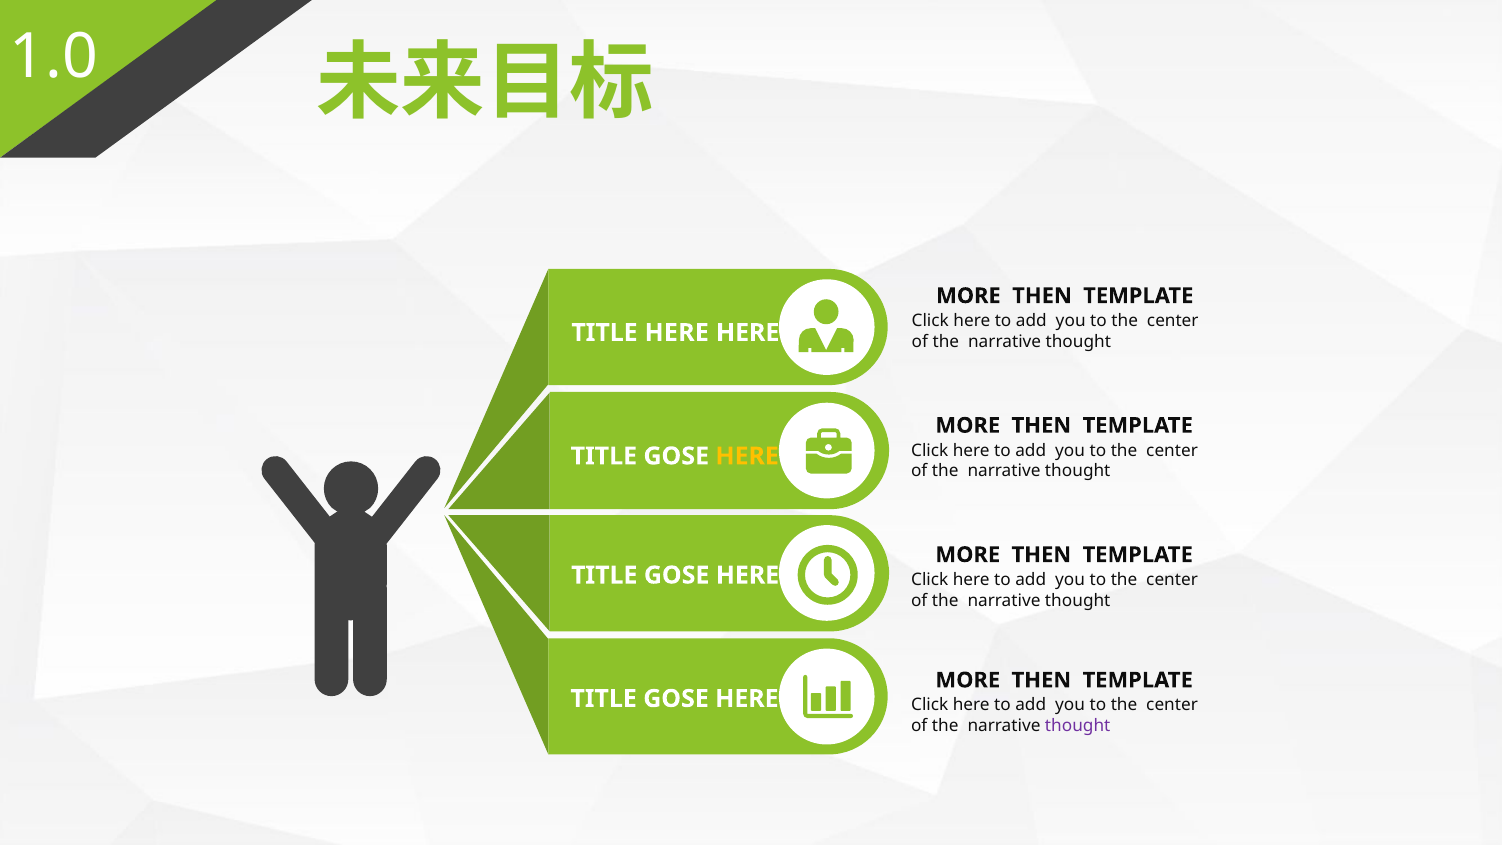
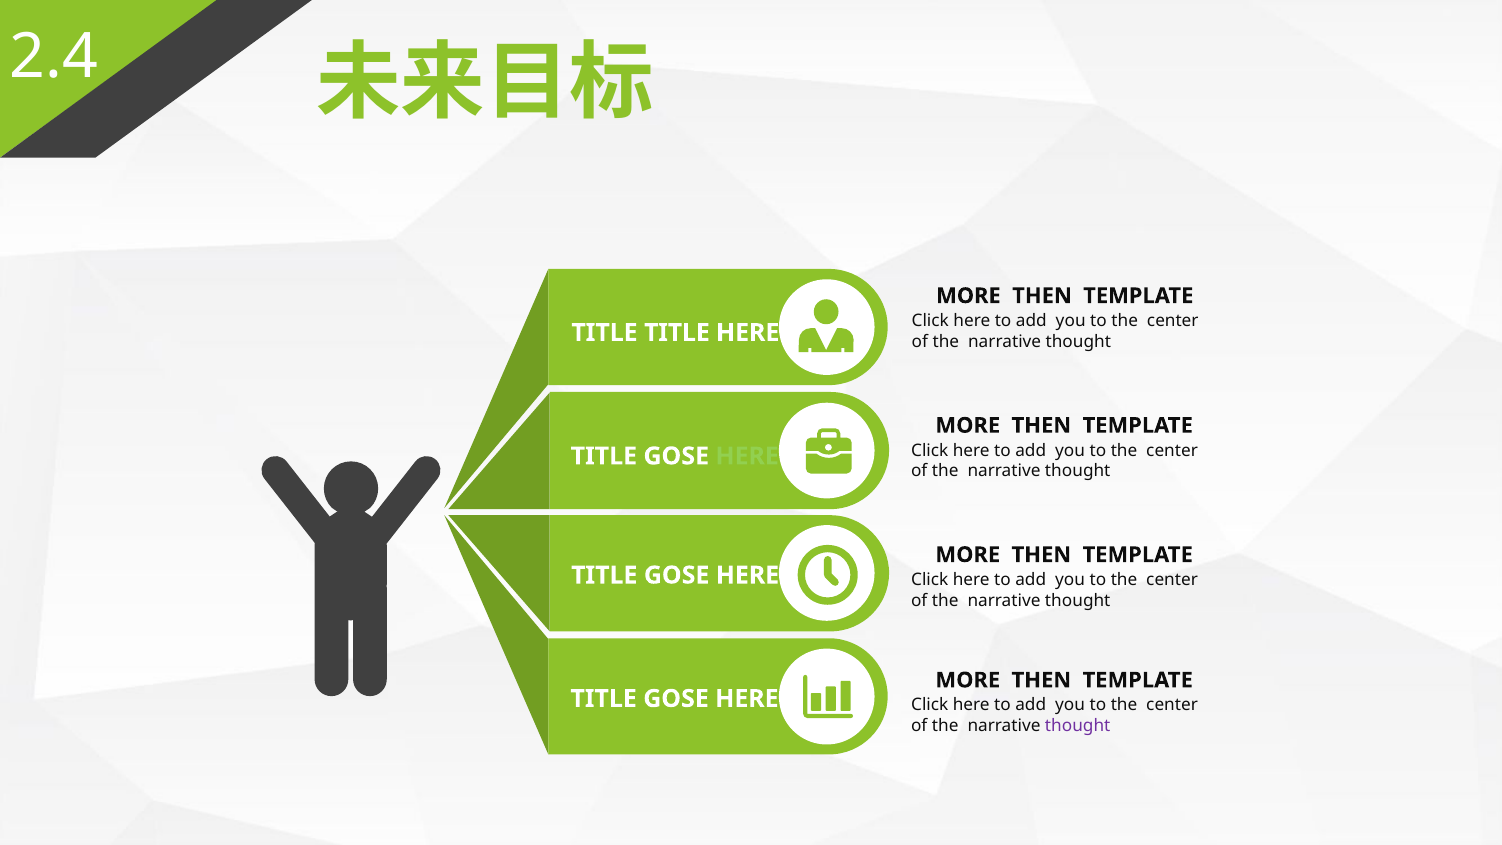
1.0: 1.0 -> 2.4 (54, 57)
TITLE HERE: HERE -> TITLE (677, 333)
HERE colour: yellow -> light green (747, 456)
